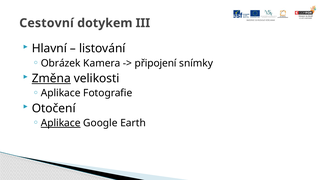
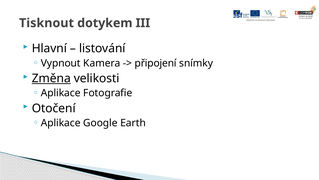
Cestovní: Cestovní -> Tisknout (47, 23)
Obrázek: Obrázek -> Vypnout (61, 63)
Aplikace underline: present -> none (61, 123)
